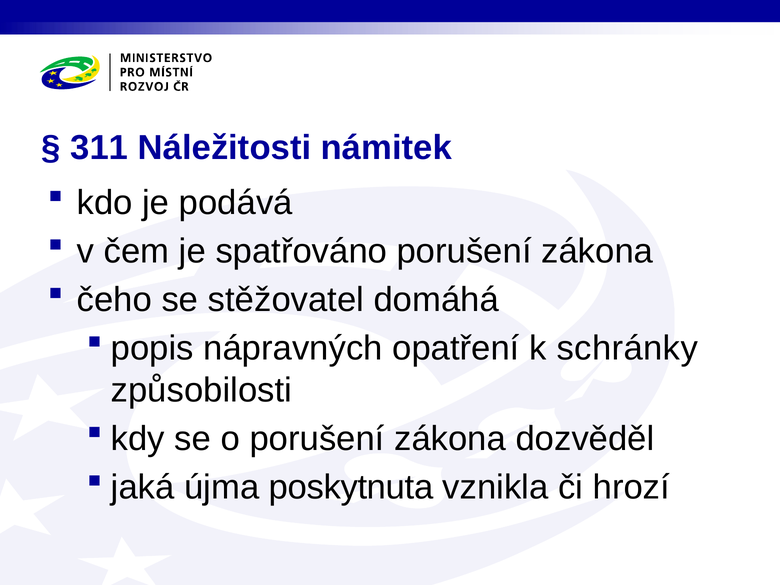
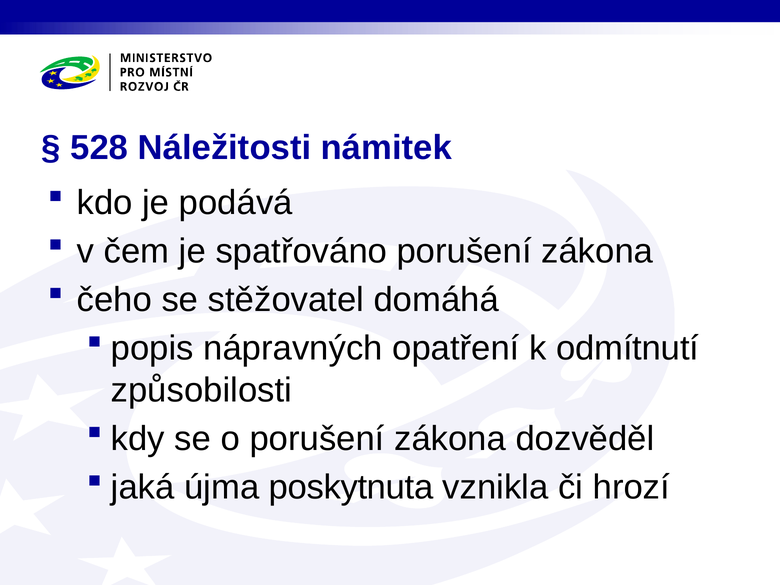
311: 311 -> 528 (99, 148)
schránky: schránky -> odmítnutí (628, 349)
